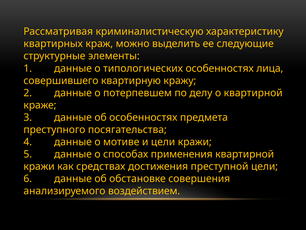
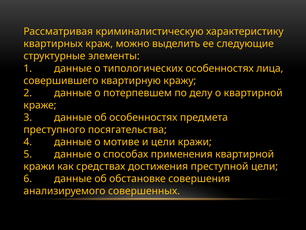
воздействием: воздействием -> совершенных (144, 191)
